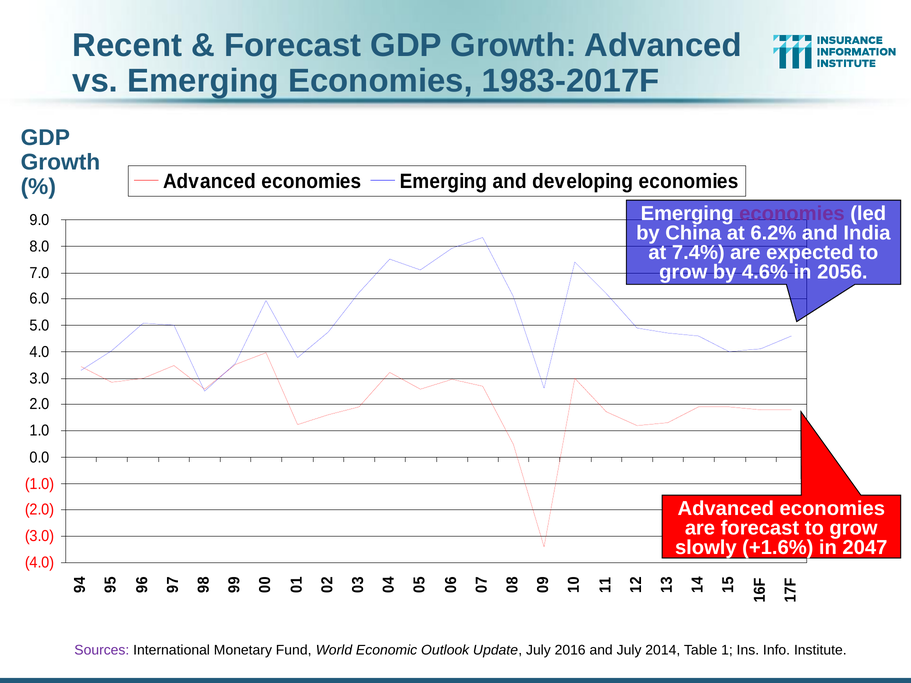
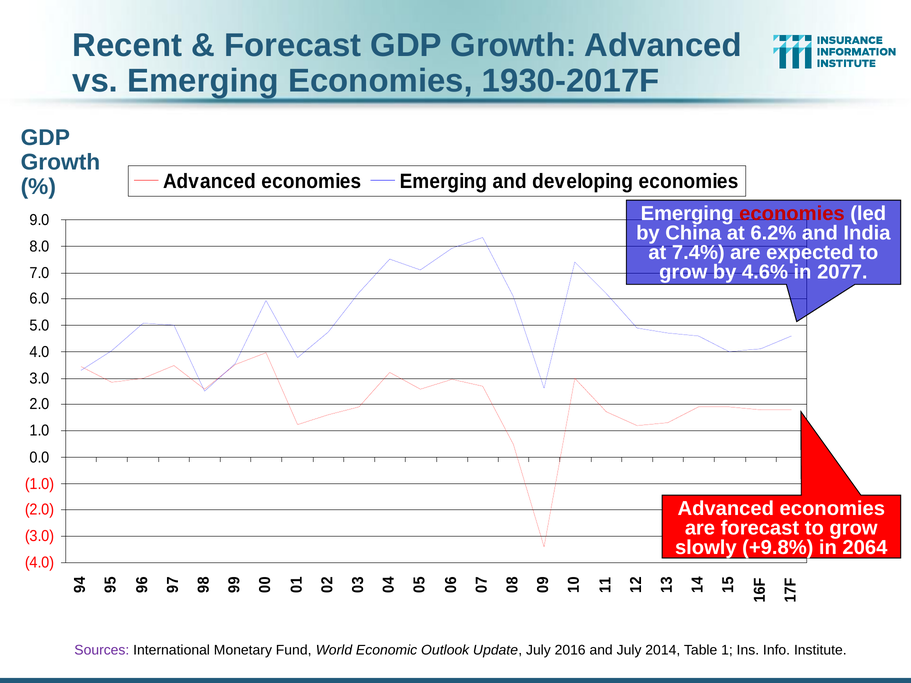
1983-2017F: 1983-2017F -> 1930-2017F (571, 81)
economies colour: purple -> red (792, 214)
2056: 2056 -> 2077 (842, 272)
+1.6%: +1.6% -> +9.8% (778, 548)
2047: 2047 -> 2064 (865, 548)
